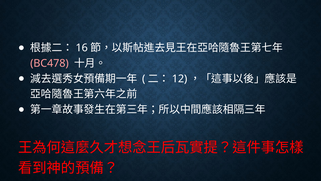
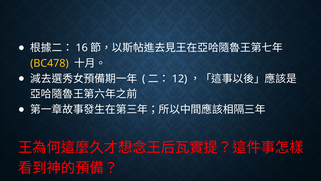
BC478 colour: pink -> yellow (49, 63)
